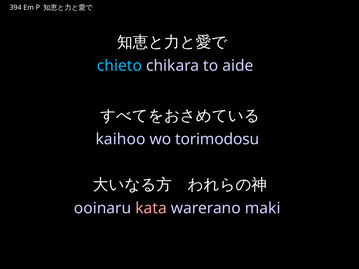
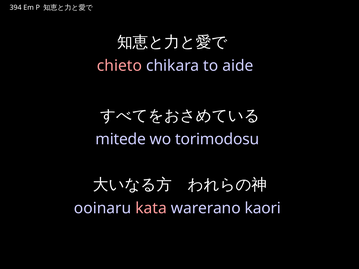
chieto colour: light blue -> pink (119, 66)
kaihoo: kaihoo -> mitede (121, 139)
maki: maki -> kaori (263, 208)
